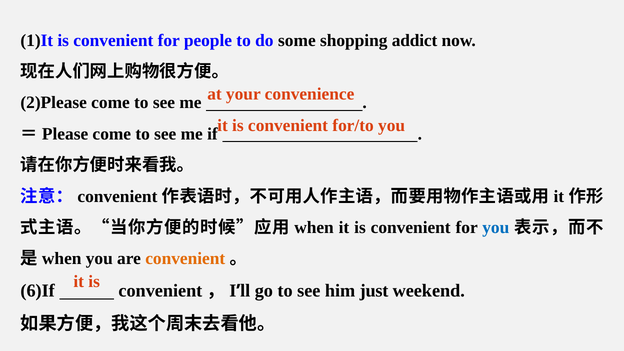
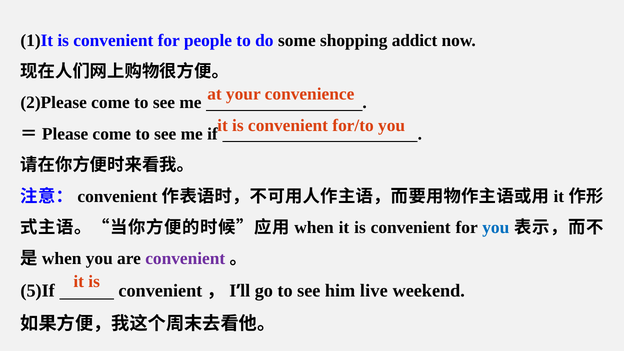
convenient colour: orange -> purple (185, 259)
6)If: 6)If -> 5)If (38, 291)
just: just -> live (374, 291)
